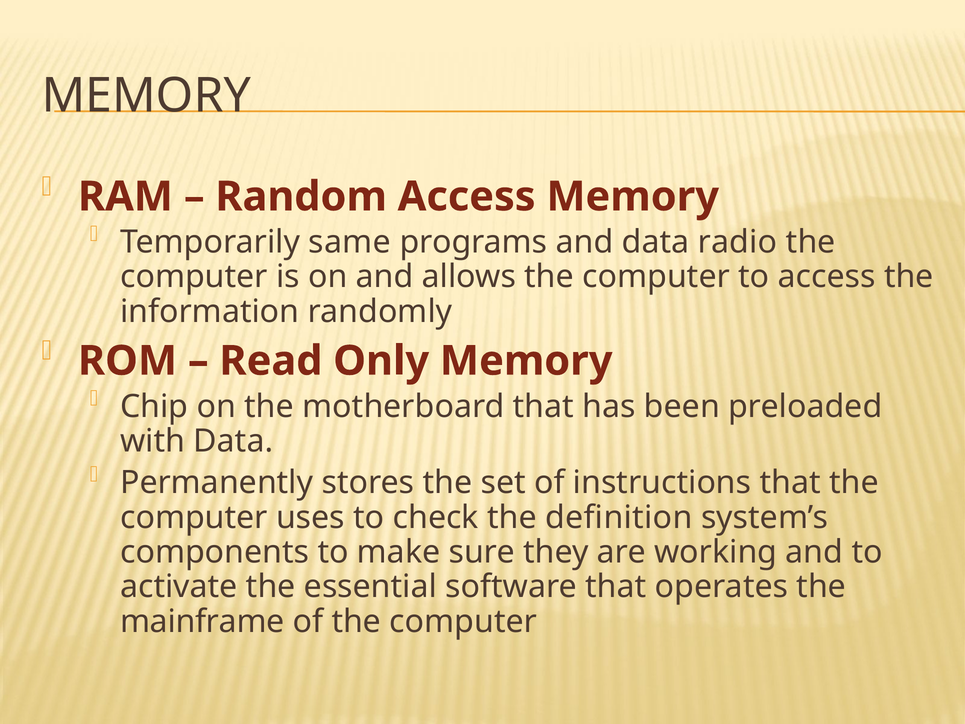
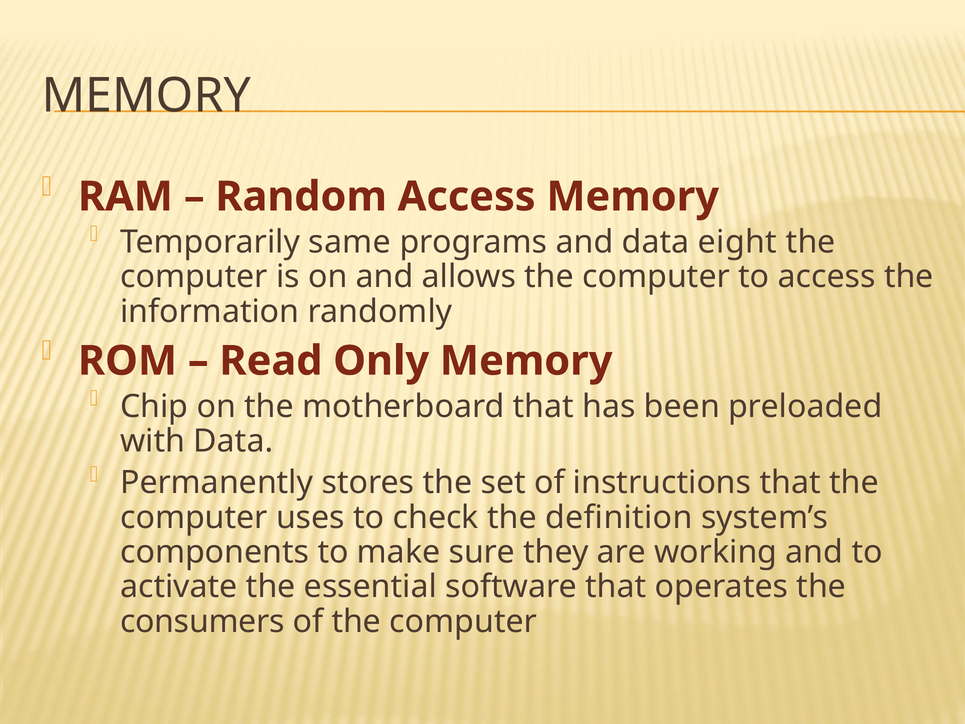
radio: radio -> eight (738, 242)
mainframe: mainframe -> consumers (202, 621)
